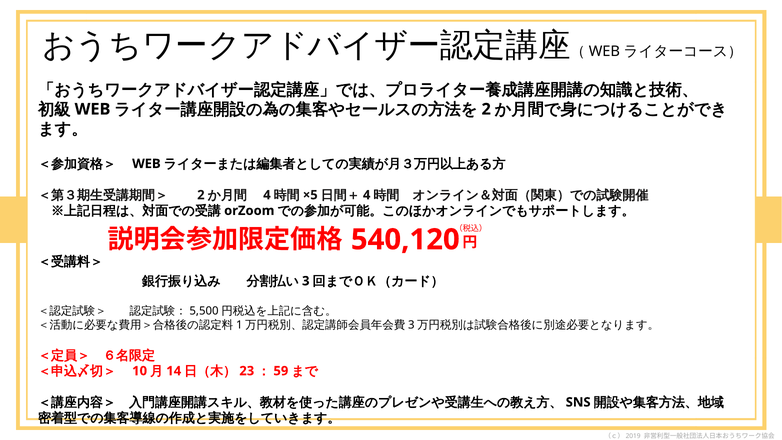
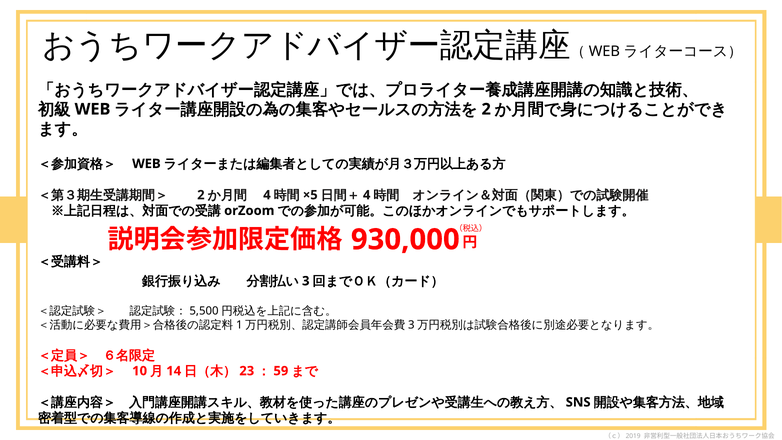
540,120: 540,120 -> 930,000 (405, 240)
